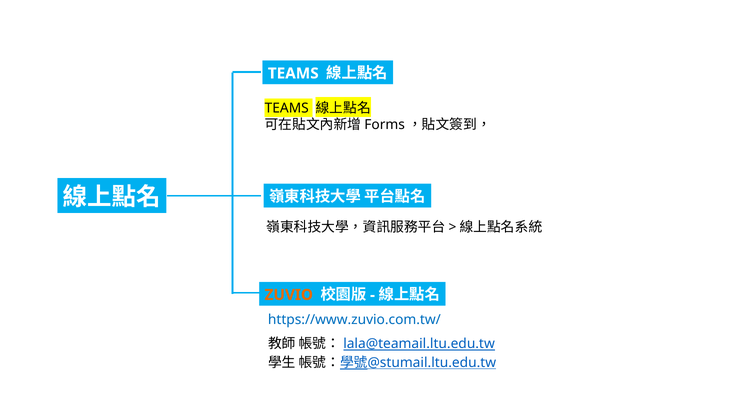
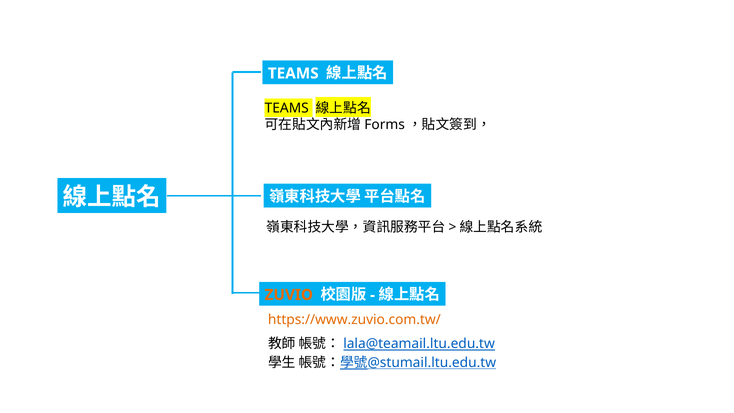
https://www.zuvio.com.tw/ colour: blue -> orange (354, 320)
